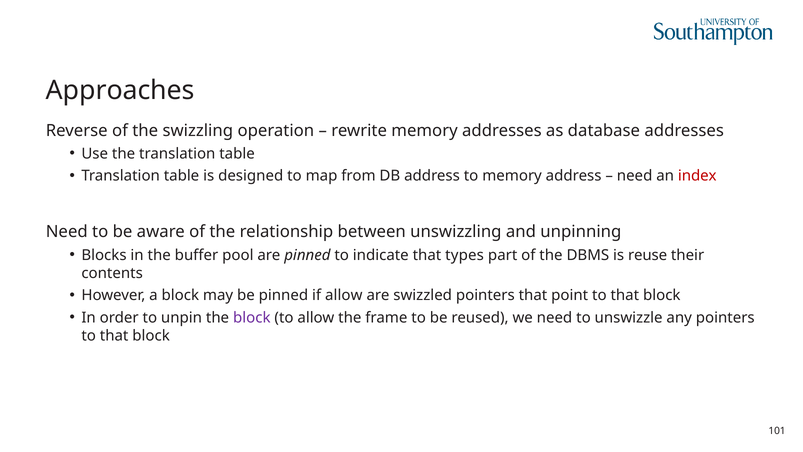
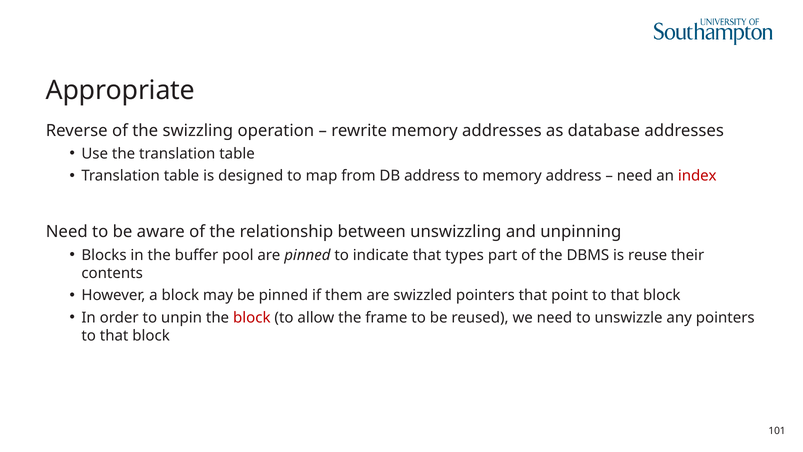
Approaches: Approaches -> Appropriate (120, 90)
if allow: allow -> them (344, 295)
block colour: purple -> red (252, 317)
